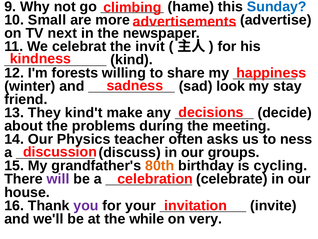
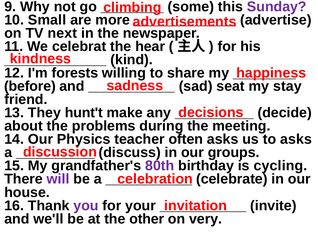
hame: hame -> some (191, 7)
Sunday colour: blue -> purple (277, 7)
invit: invit -> hear (150, 46)
winter: winter -> before (30, 86)
look: look -> seat (231, 86)
kind't: kind't -> hunt't (84, 113)
to ness: ness -> asks (296, 139)
80th colour: orange -> purple (160, 165)
while: while -> other (147, 218)
